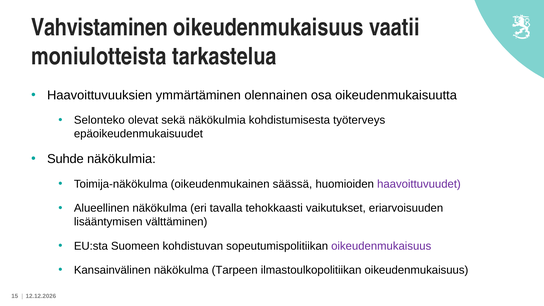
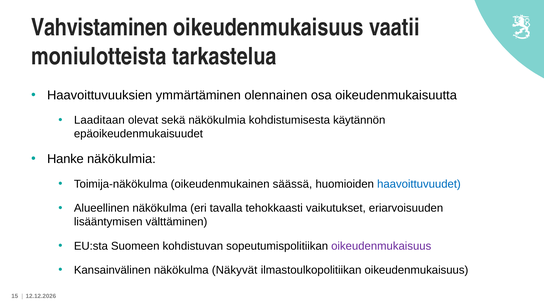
Selonteko: Selonteko -> Laaditaan (99, 120)
työterveys: työterveys -> käytännön (359, 120)
Suhde: Suhde -> Hanke (65, 159)
haavoittuvuudet colour: purple -> blue (419, 184)
Tarpeen: Tarpeen -> Näkyvät (235, 270)
